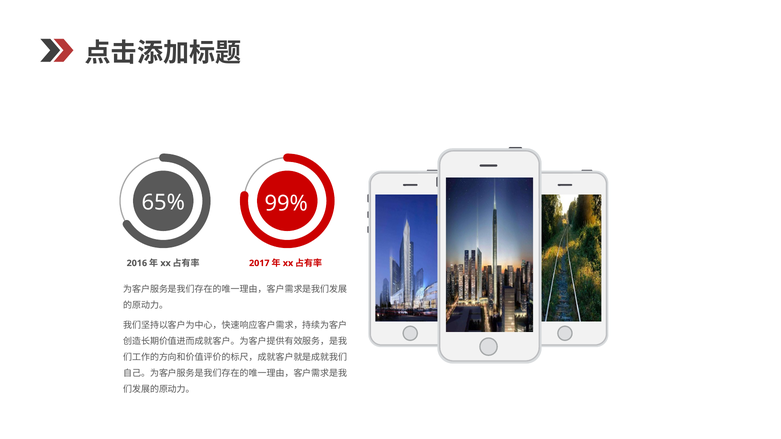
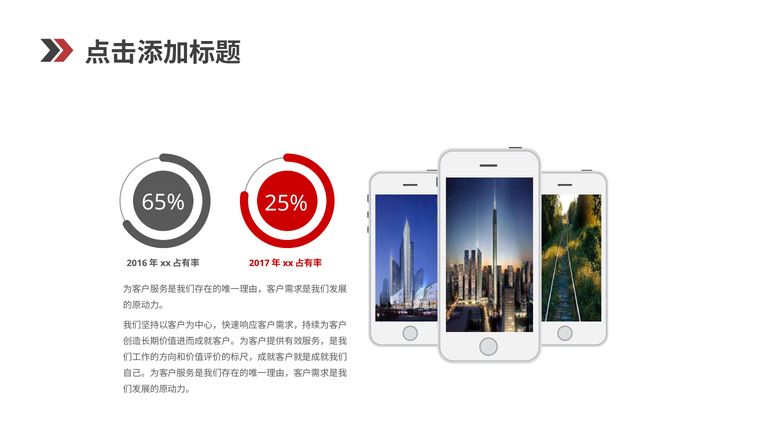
99%: 99% -> 25% (286, 204)
